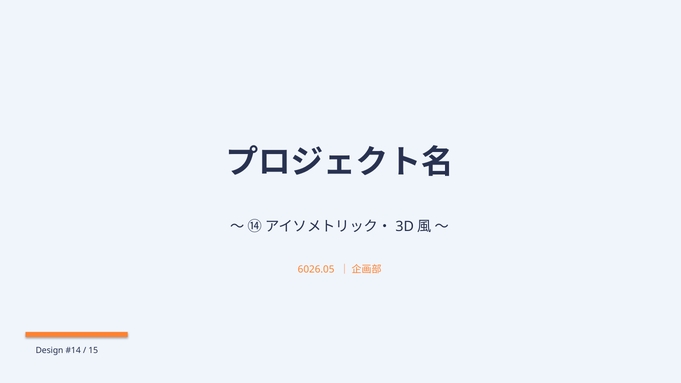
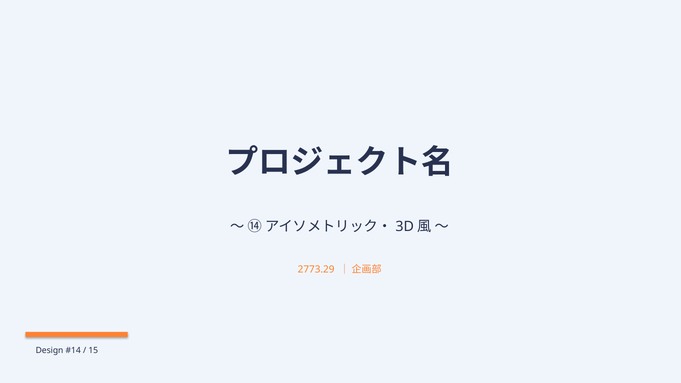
6026.05: 6026.05 -> 2773.29 (316, 270)
